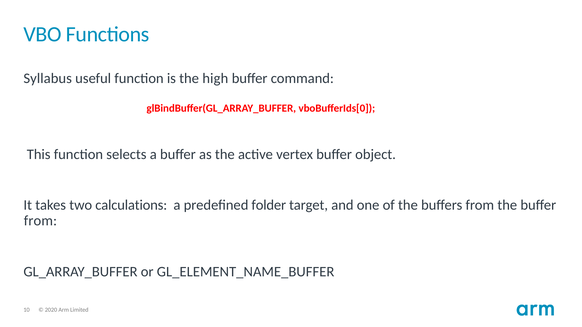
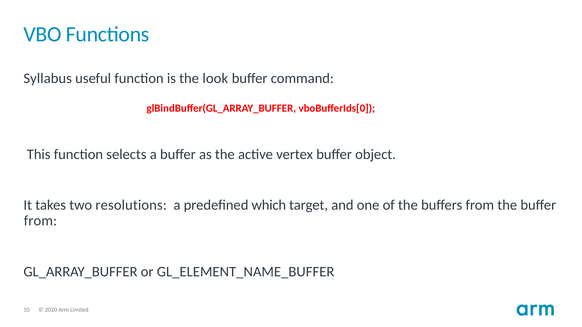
high: high -> look (215, 78)
calculations: calculations -> resolutions (131, 205)
folder: folder -> which (269, 205)
